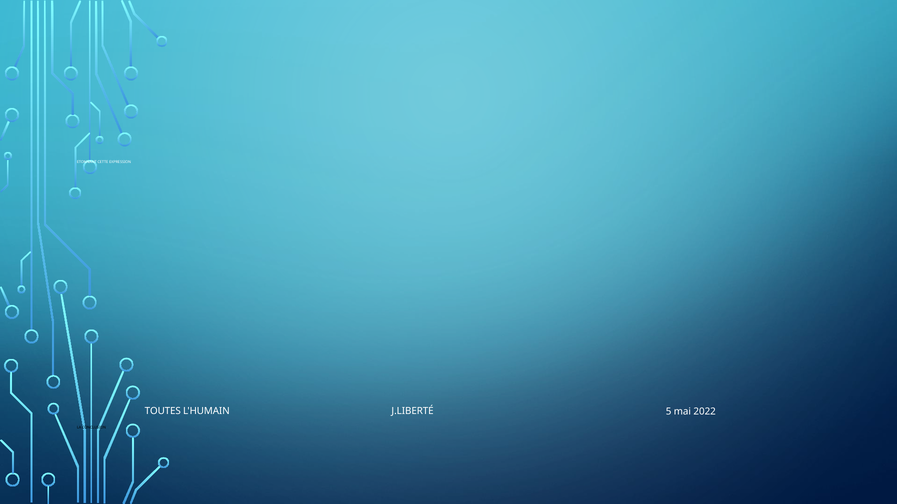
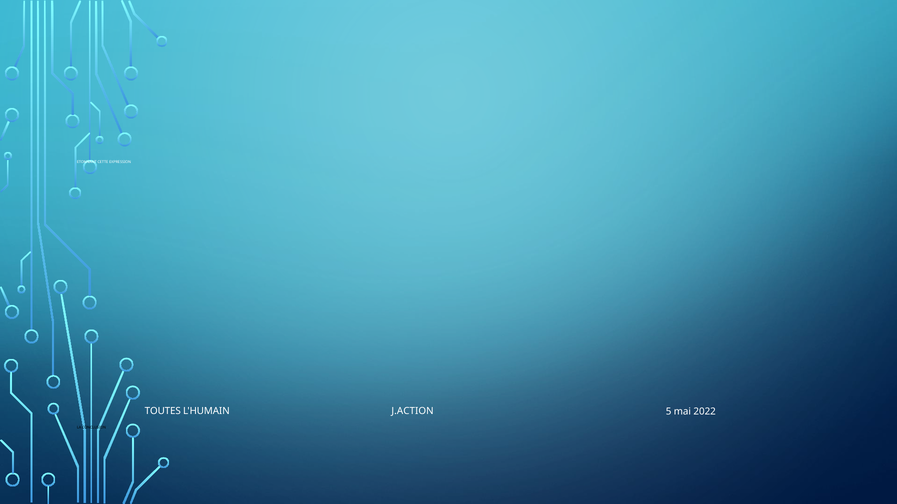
J.LIBERTÉ: J.LIBERTÉ -> J.ACTION (413, 411)
